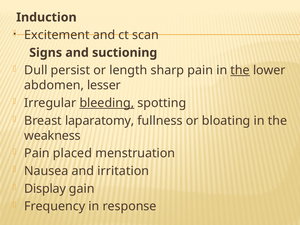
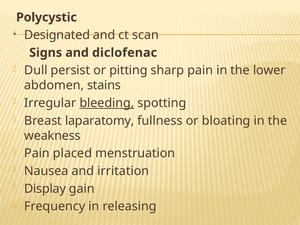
Induction: Induction -> Polycystic (46, 17)
Excitement: Excitement -> Designated (57, 35)
suctioning: suctioning -> diclofenac (125, 53)
length: length -> pitting (128, 70)
the underline: present -> none (240, 70)
lesser: lesser -> stains (104, 85)
response: response -> releasing (130, 206)
